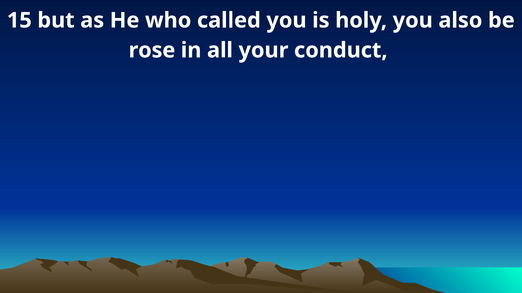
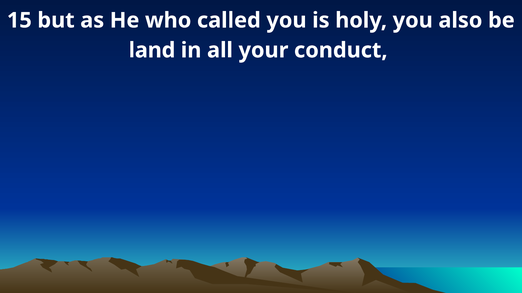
rose: rose -> land (152, 50)
